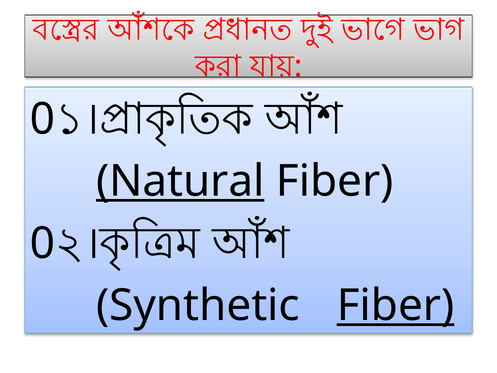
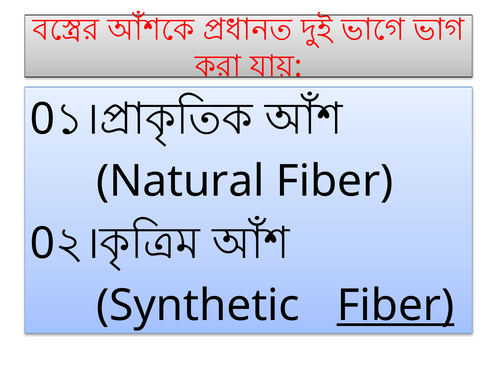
Natural underline: present -> none (180, 181)
